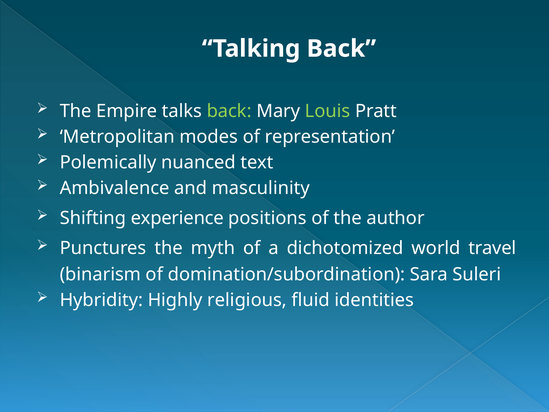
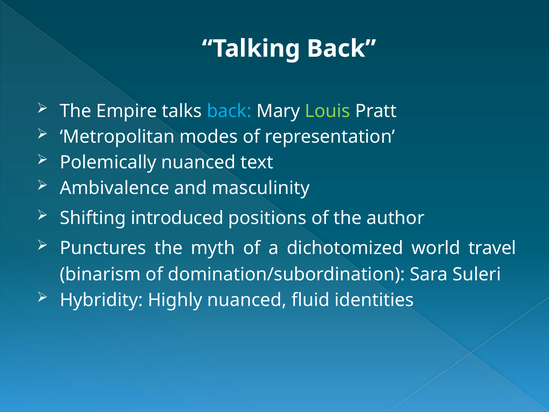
back colour: light green -> light blue (229, 111)
experience: experience -> introduced (177, 218)
Highly religious: religious -> nuanced (247, 300)
